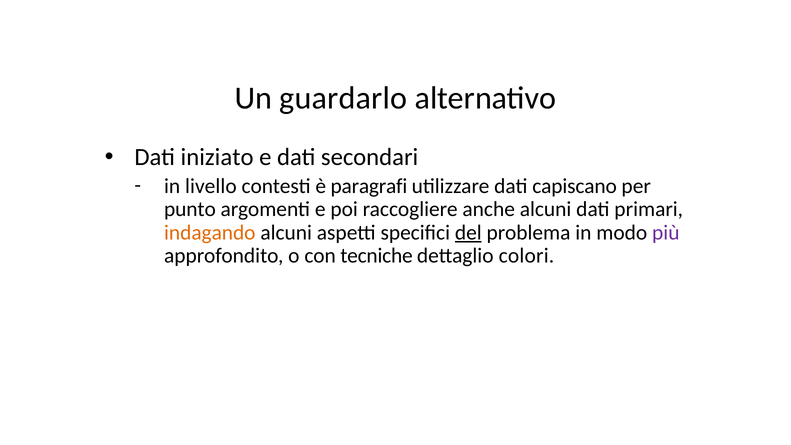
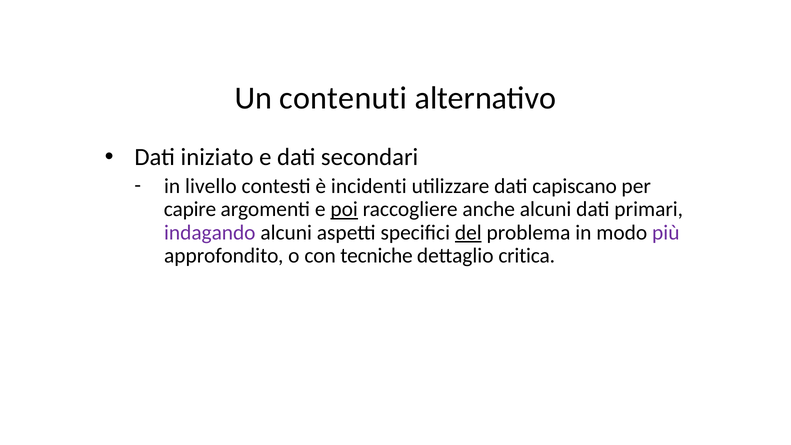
guardarlo: guardarlo -> contenuti (343, 98)
paragrafi: paragrafi -> incidenti (369, 186)
punto: punto -> capire (190, 209)
poi underline: none -> present (344, 209)
indagando colour: orange -> purple (210, 233)
colori: colori -> critica (527, 256)
